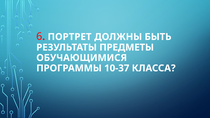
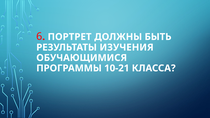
ПРЕДМЕТЫ: ПРЕДМЕТЫ -> ИЗУЧЕНИЯ (127, 47)
10-37: 10-37 -> 10-21 (117, 68)
